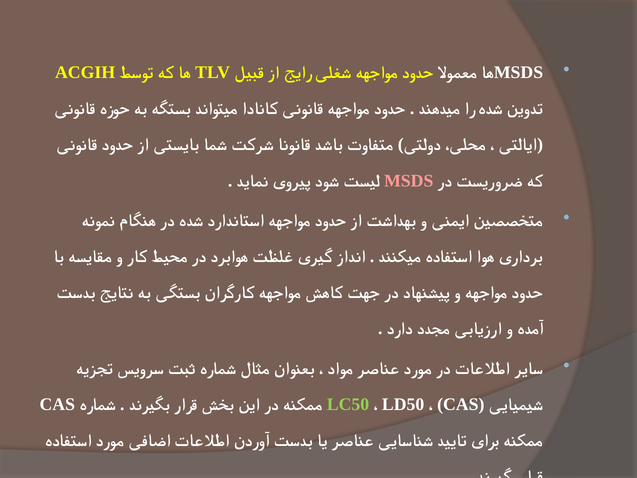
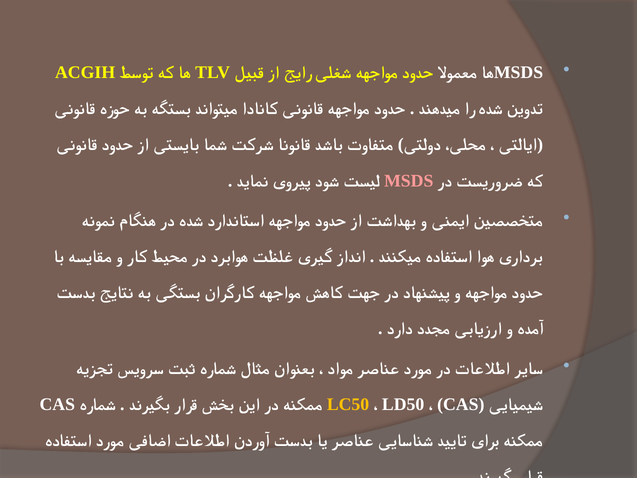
LC50 colour: light green -> yellow (348, 404)
